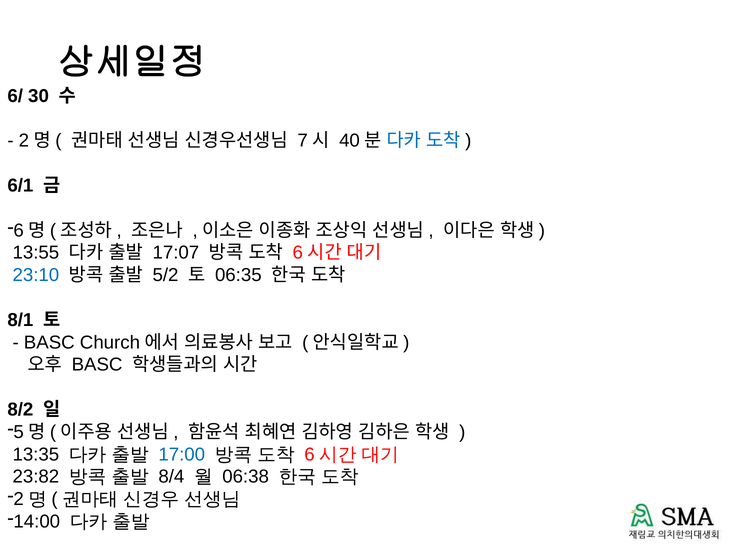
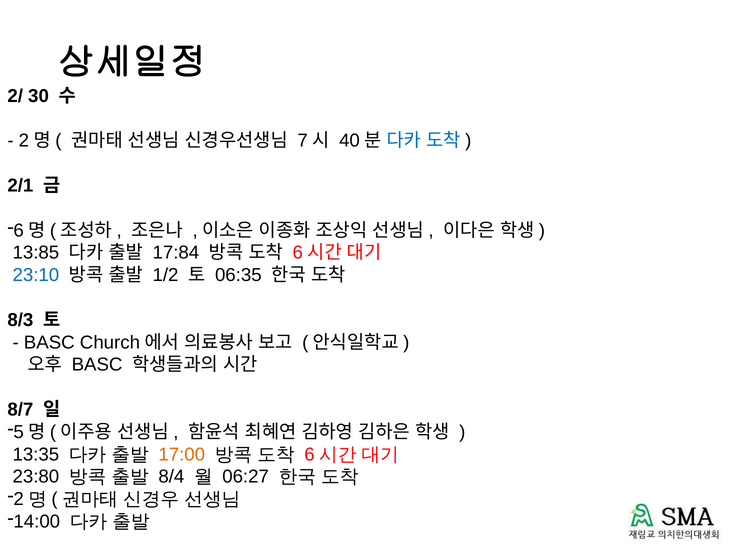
6/: 6/ -> 2/ (15, 96)
6/1: 6/1 -> 2/1 (20, 186)
13:55: 13:55 -> 13:85 (36, 253)
17:07: 17:07 -> 17:84 (176, 253)
5/2: 5/2 -> 1/2 (166, 275)
8/1: 8/1 -> 8/3 (20, 320)
8/2: 8/2 -> 8/7 (20, 410)
17:00 colour: blue -> orange (182, 455)
23:82: 23:82 -> 23:80 (36, 477)
06:38: 06:38 -> 06:27 (246, 477)
